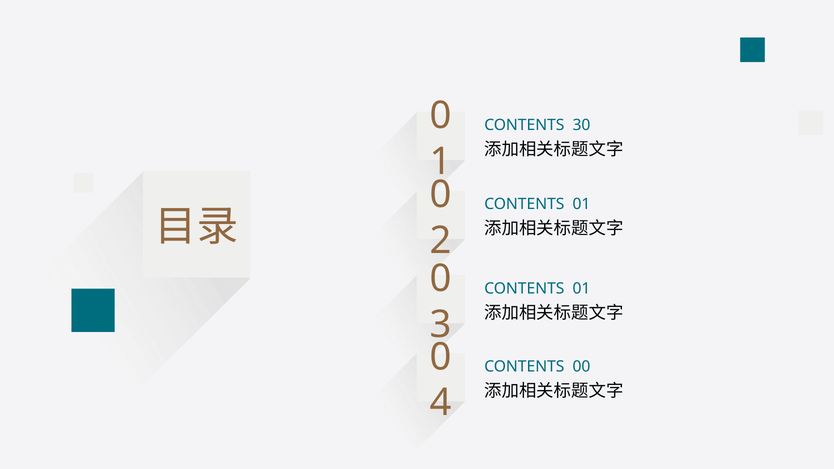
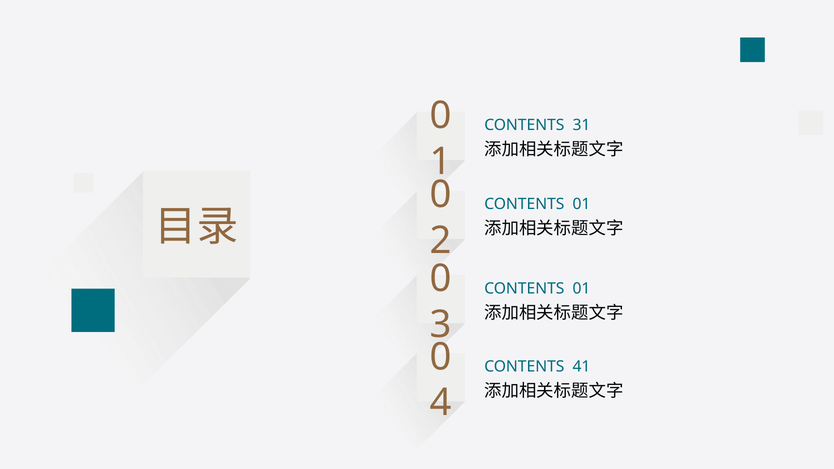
30: 30 -> 31 (581, 125)
00: 00 -> 41 (581, 367)
